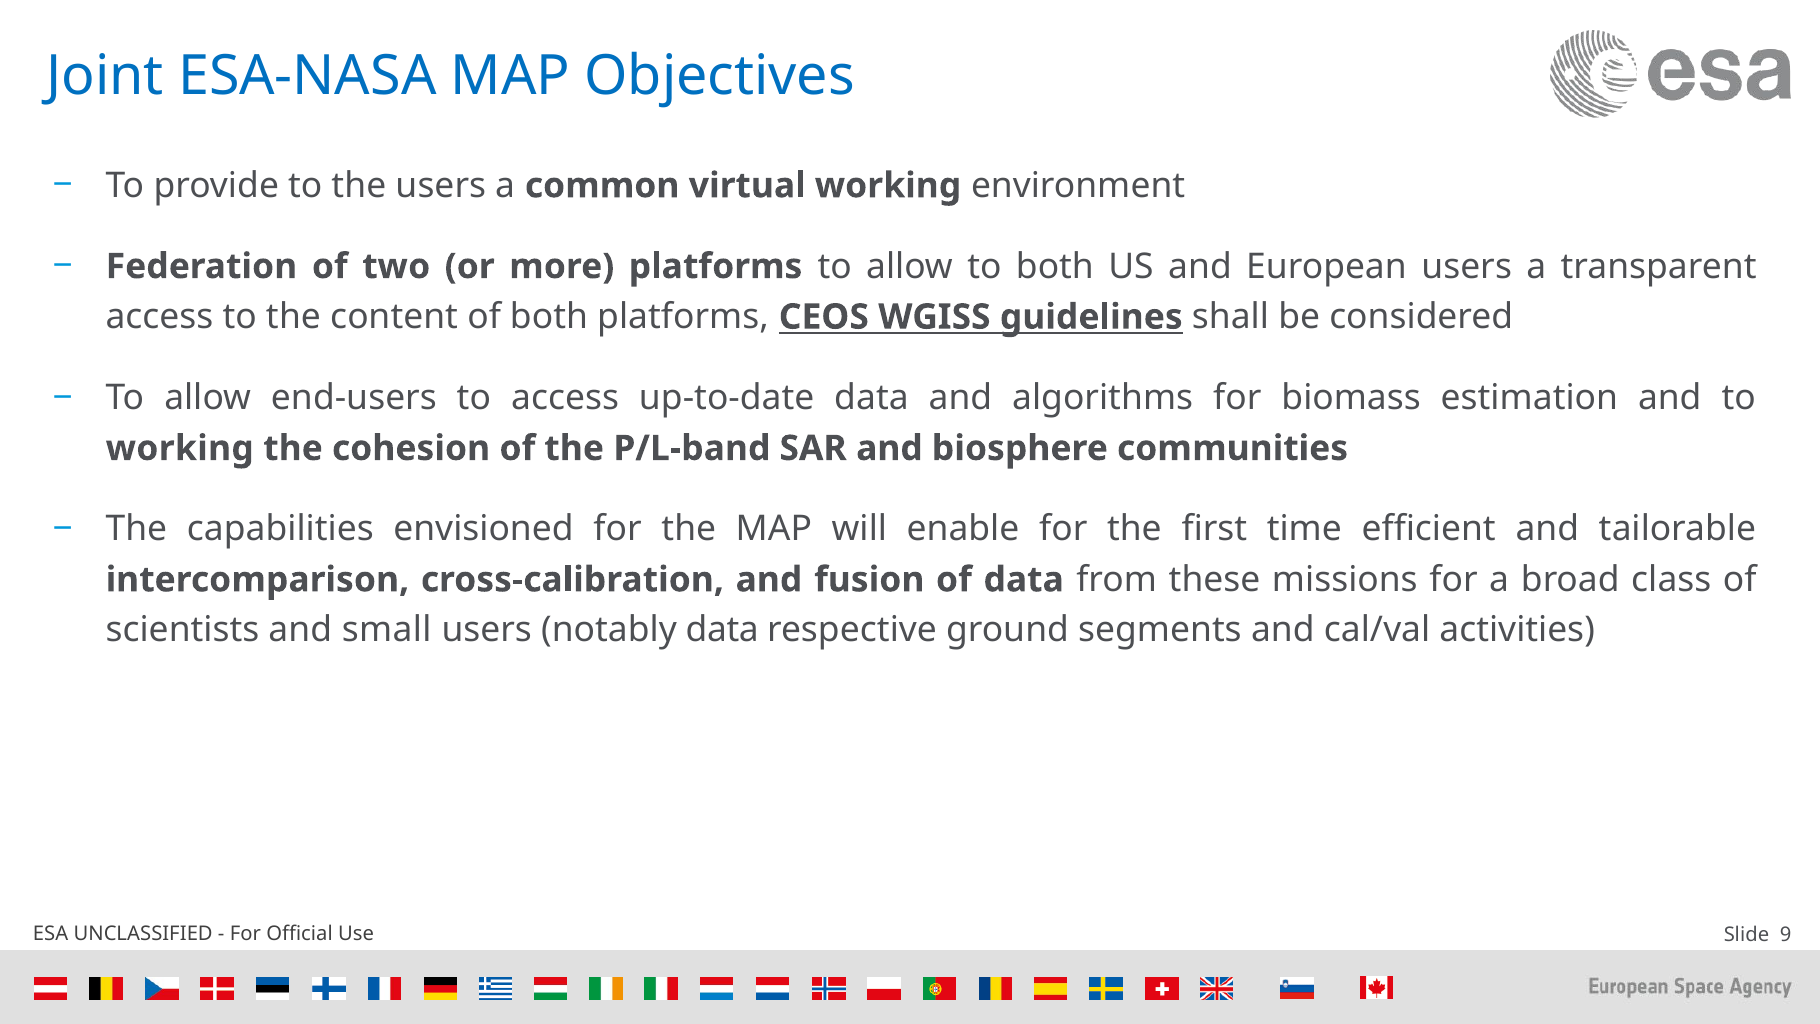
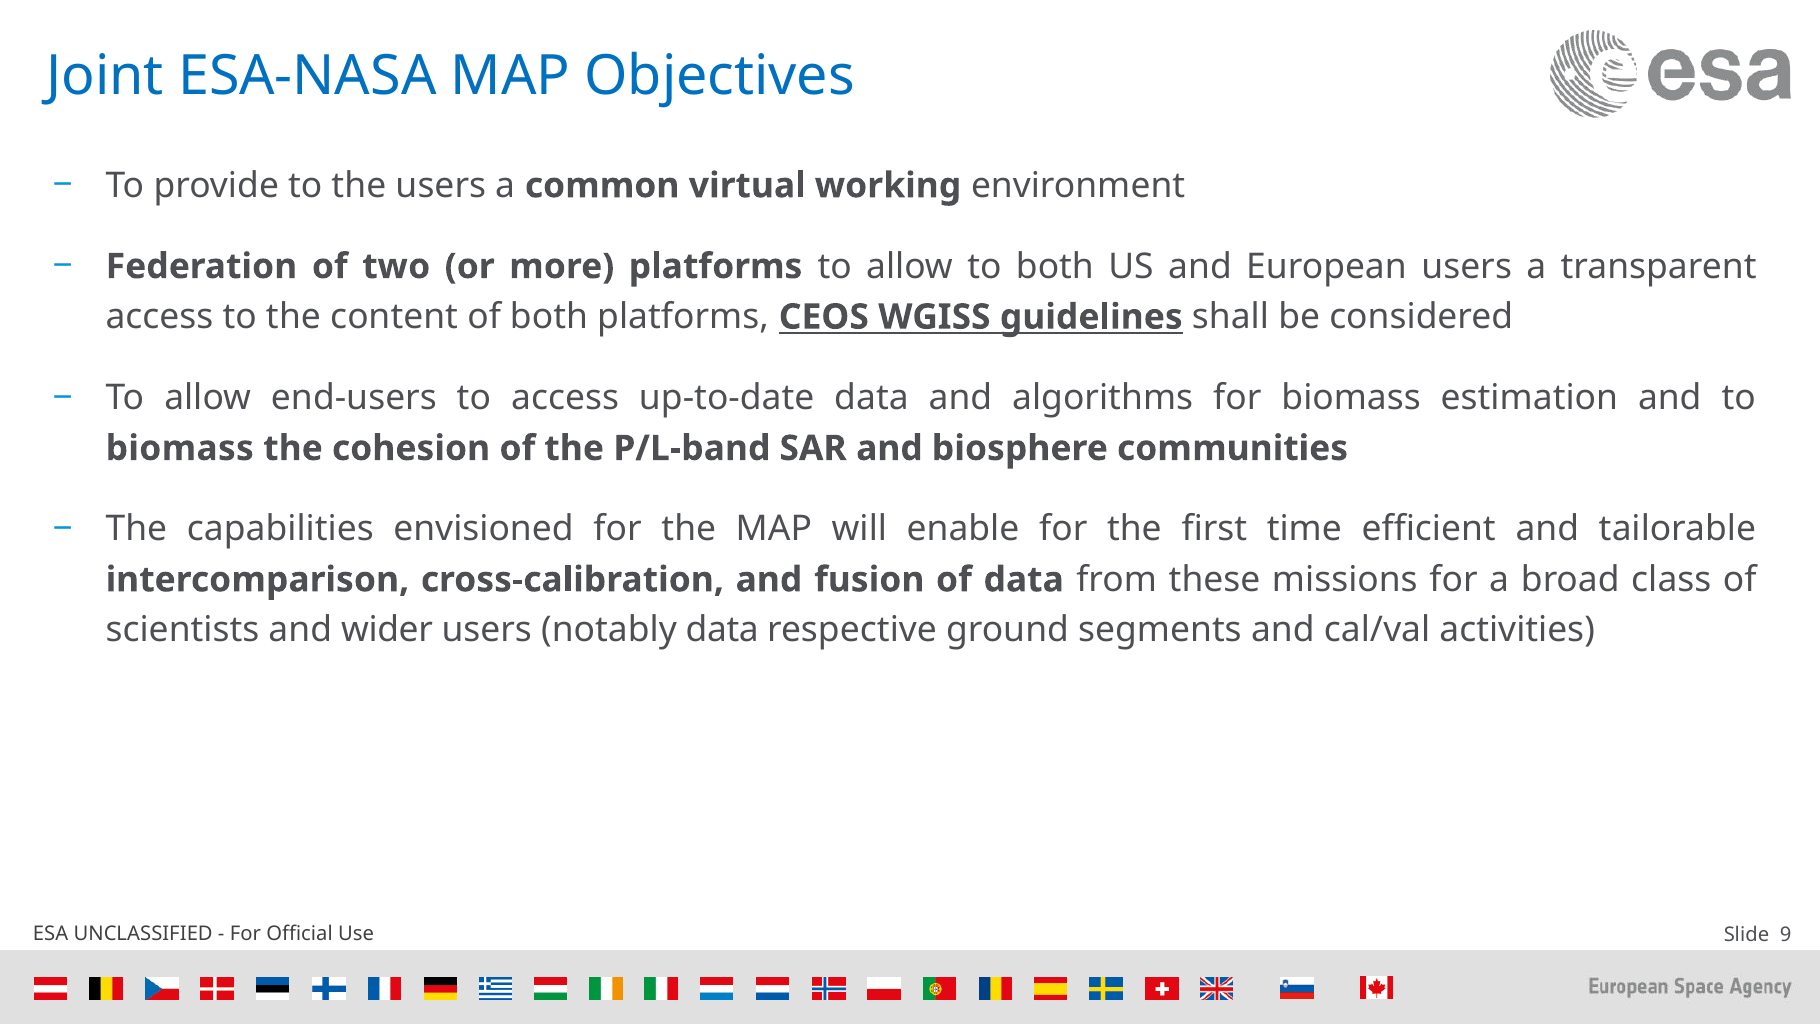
working: working -> biomass (180, 448)
small: small -> wider (387, 630)
